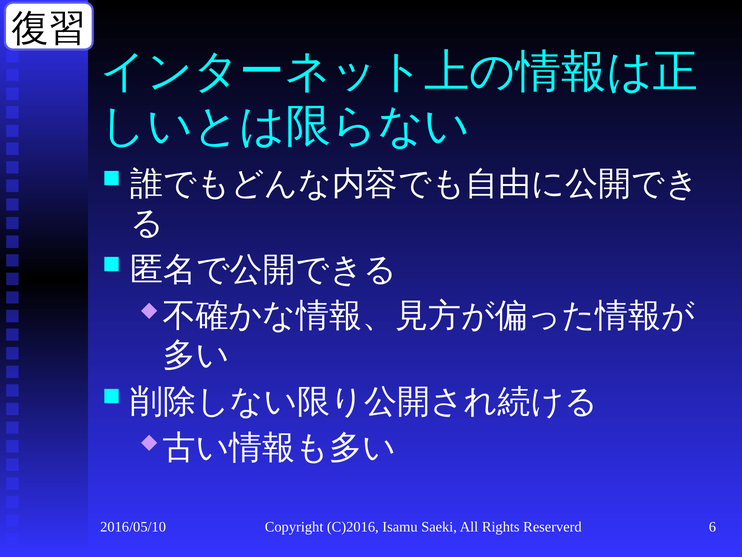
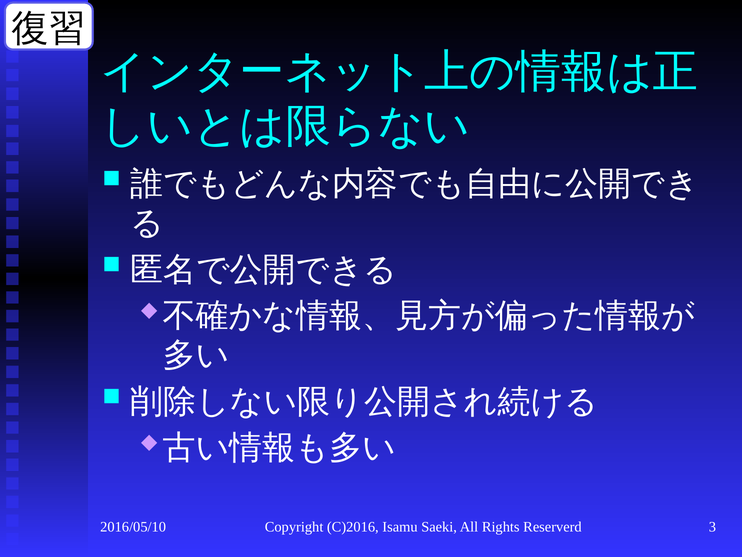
6: 6 -> 3 (712, 527)
